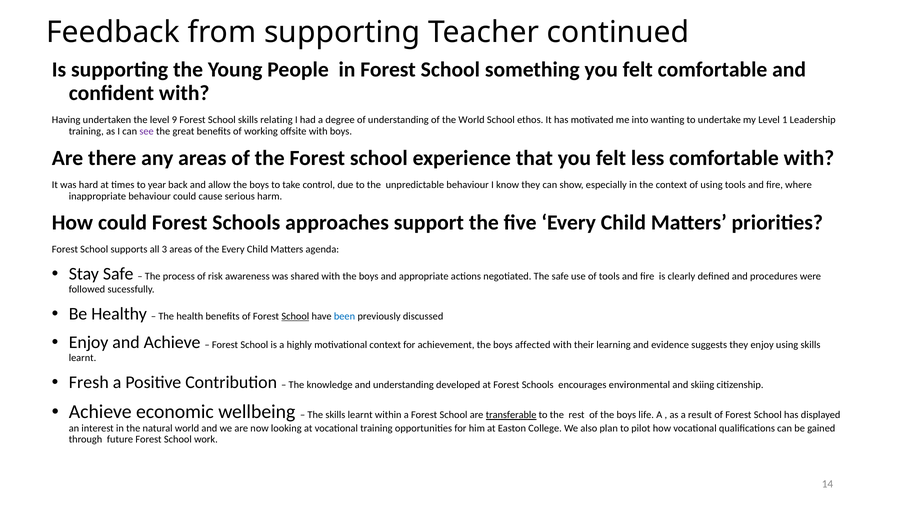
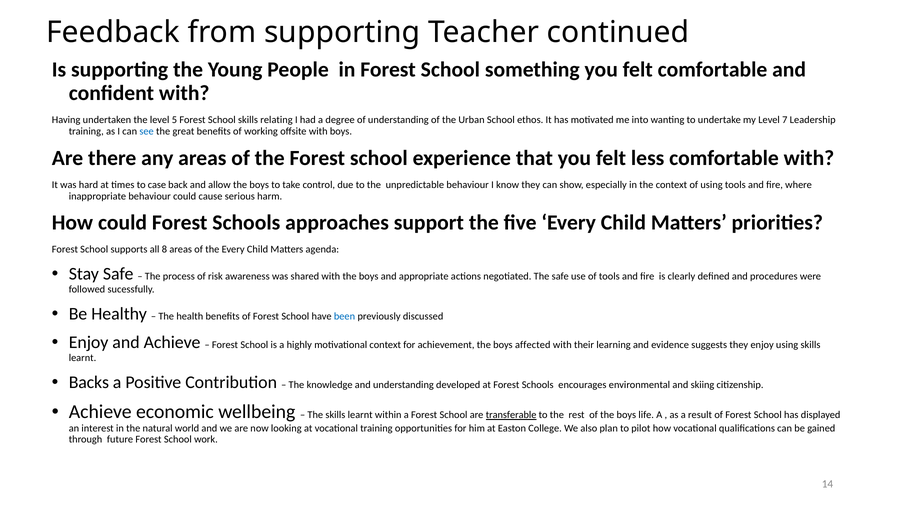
9: 9 -> 5 (174, 120)
the World: World -> Urban (472, 120)
1: 1 -> 7 (785, 120)
see colour: purple -> blue (147, 132)
year: year -> case (157, 185)
3: 3 -> 8 (164, 250)
School underline: present -> none (295, 317)
Fresh: Fresh -> Backs (89, 383)
